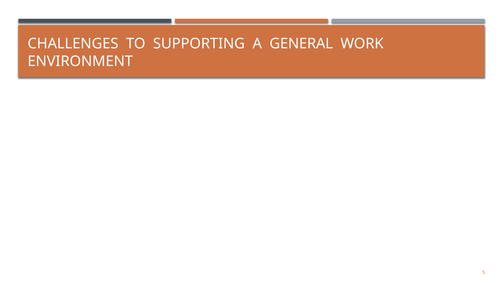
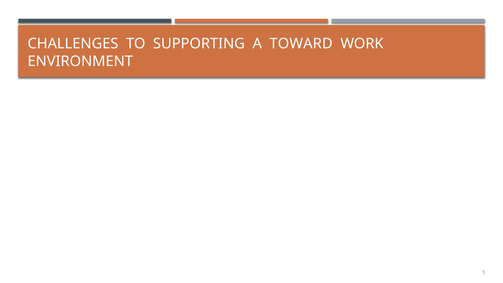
GENERAL: GENERAL -> TOWARD (301, 44)
